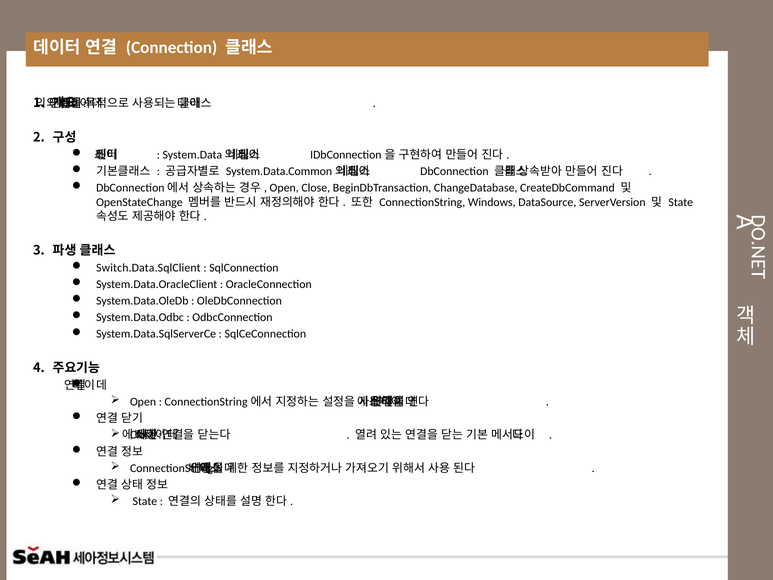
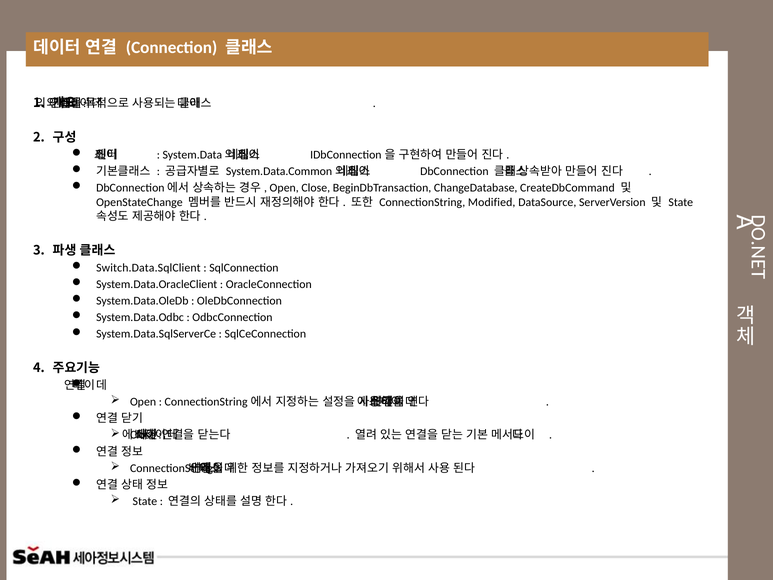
Windows: Windows -> Modified (492, 202)
